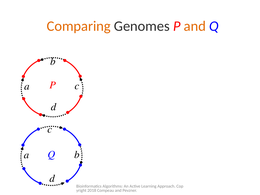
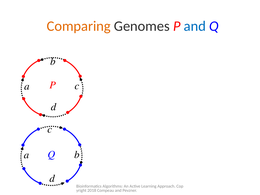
and colour: orange -> blue (195, 26)
